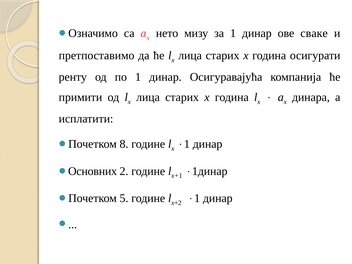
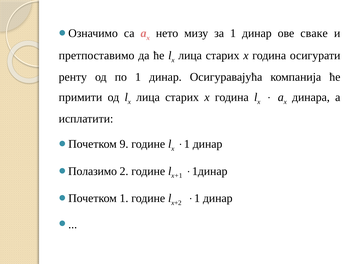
8: 8 -> 9 (124, 144)
Основних: Основних -> Полазимо (93, 171)
Почетком 5: 5 -> 1 (124, 198)
